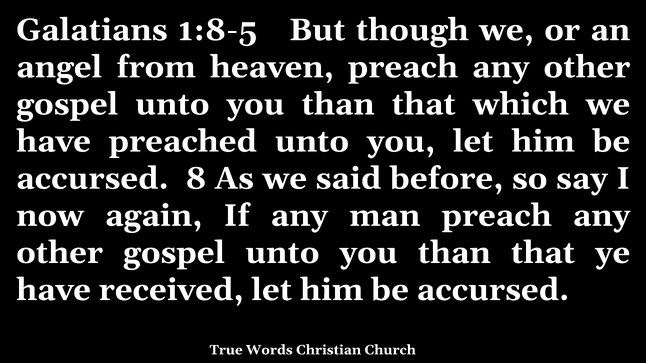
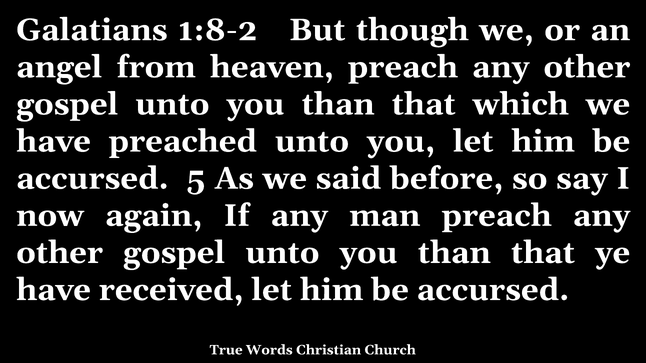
1:8-5: 1:8-5 -> 1:8-2 (218, 30)
8: 8 -> 5 (196, 179)
